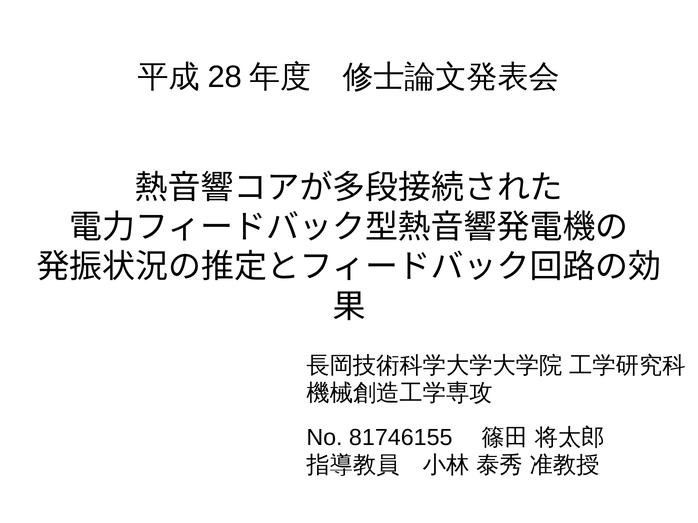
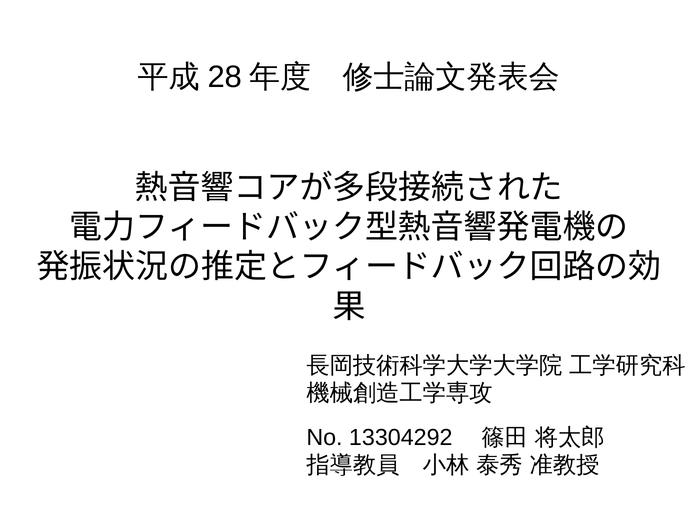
81746155: 81746155 -> 13304292 (401, 438)
